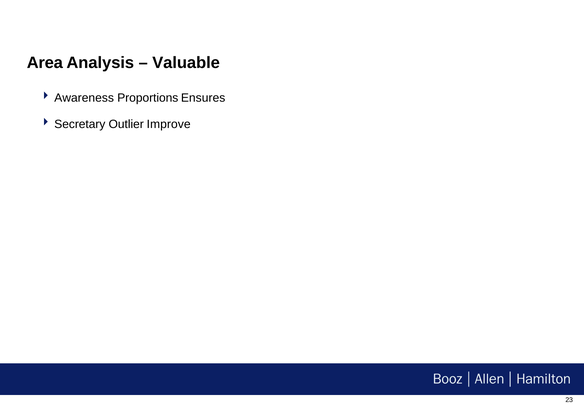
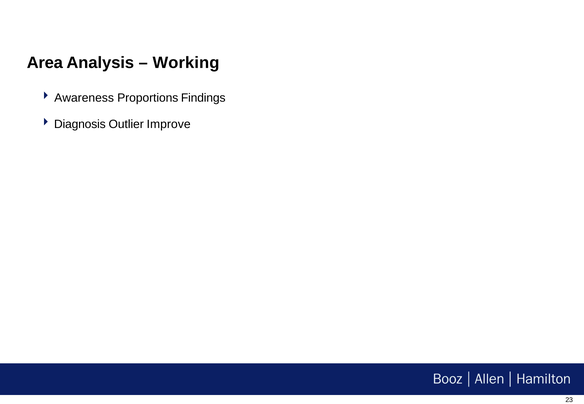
Valuable: Valuable -> Working (186, 63)
Ensures: Ensures -> Findings (203, 98)
Secretary: Secretary -> Diagnosis (80, 124)
